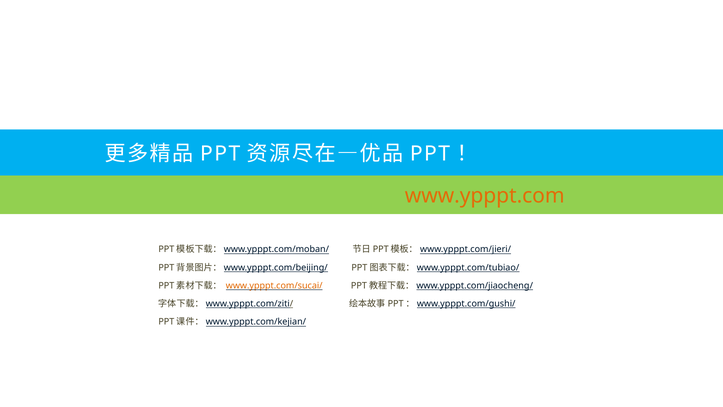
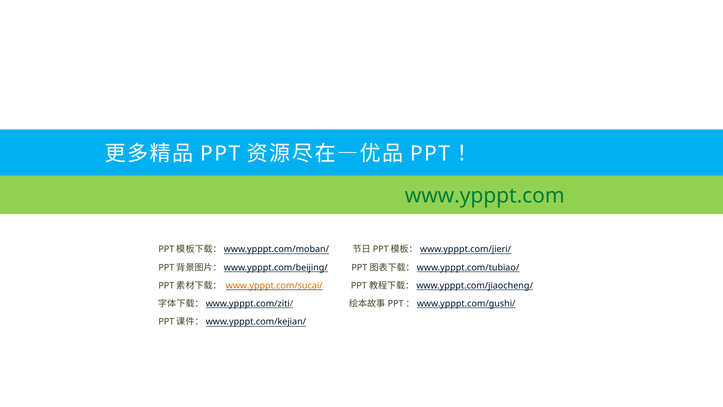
www.ypppt.com colour: orange -> green (485, 196)
